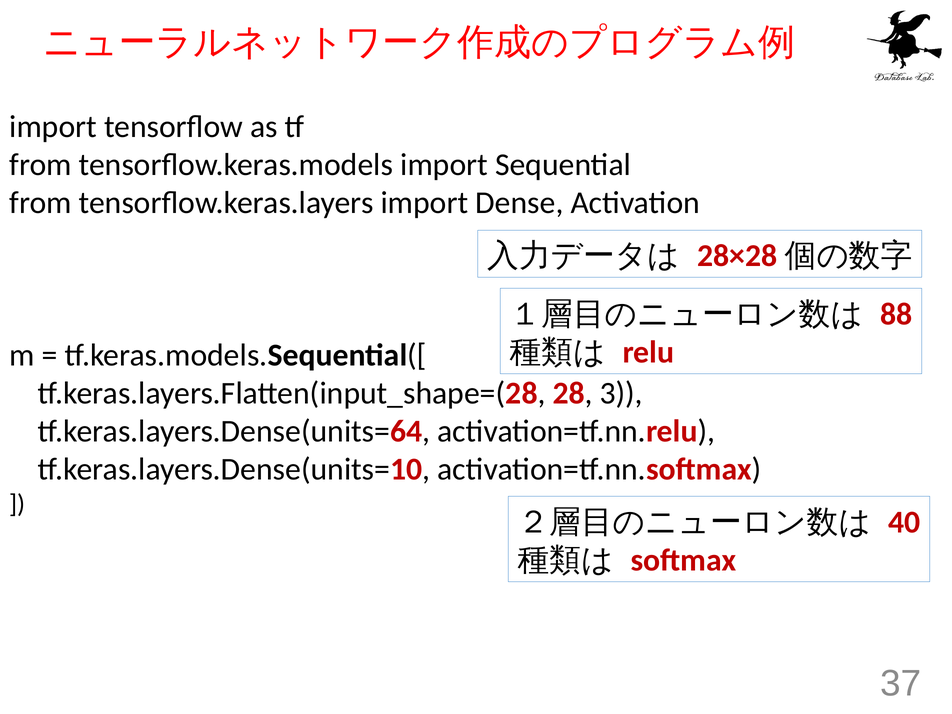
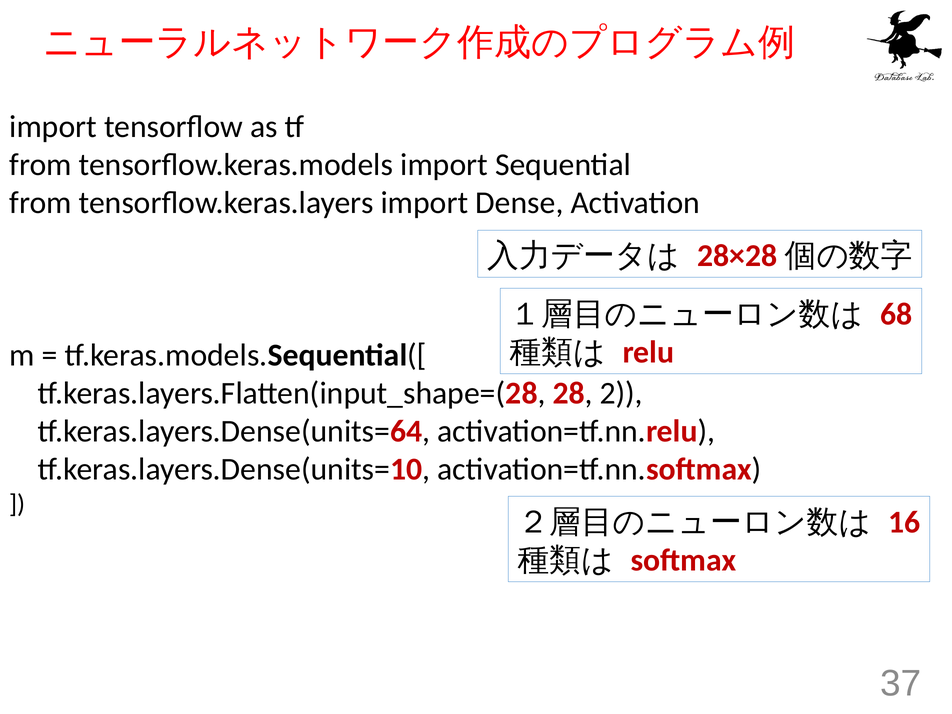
88: 88 -> 68 (896, 314)
3: 3 -> 2 (621, 393)
40: 40 -> 16 (904, 522)
